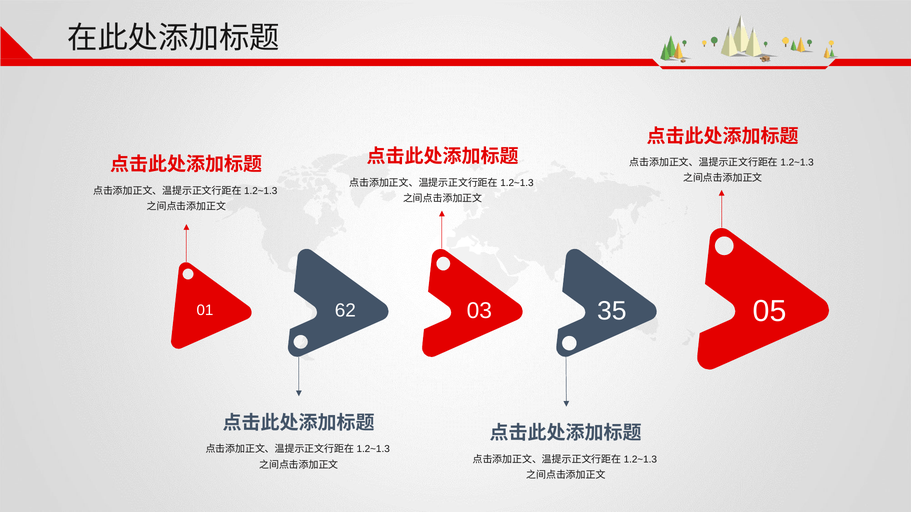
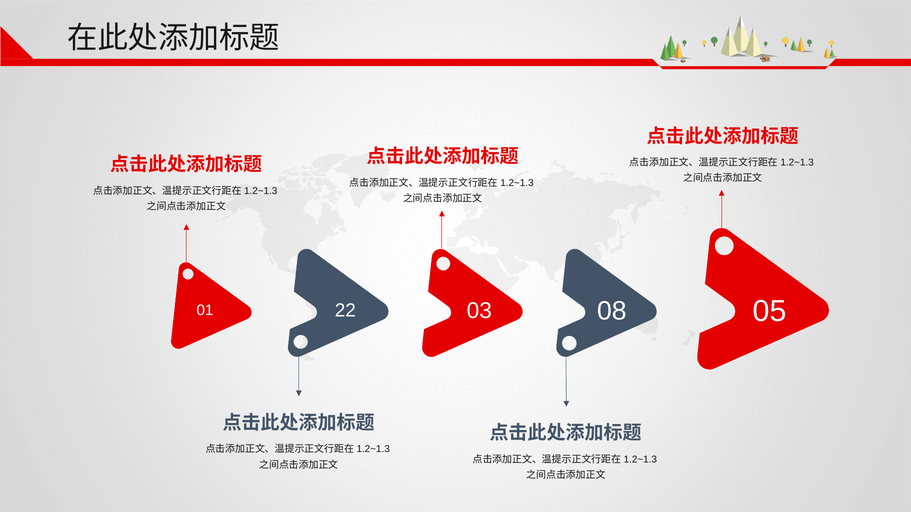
62: 62 -> 22 (345, 311)
35: 35 -> 08 (612, 311)
